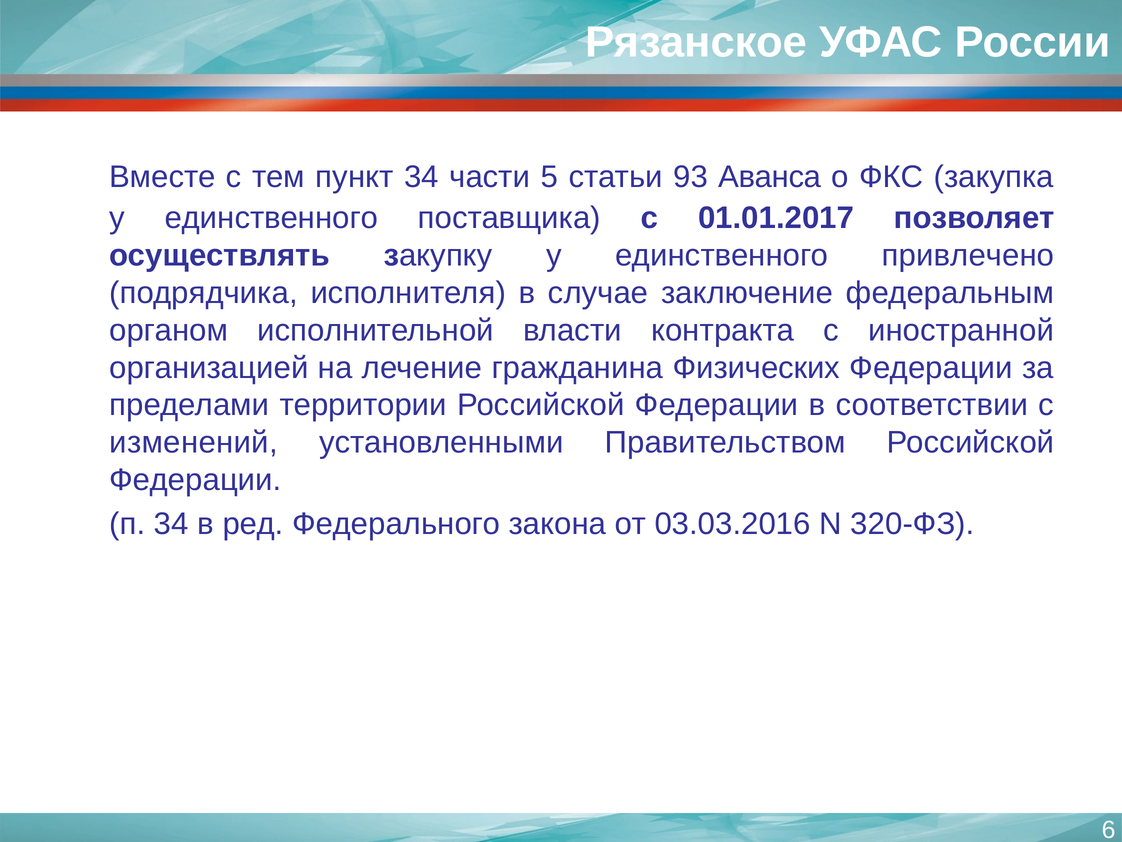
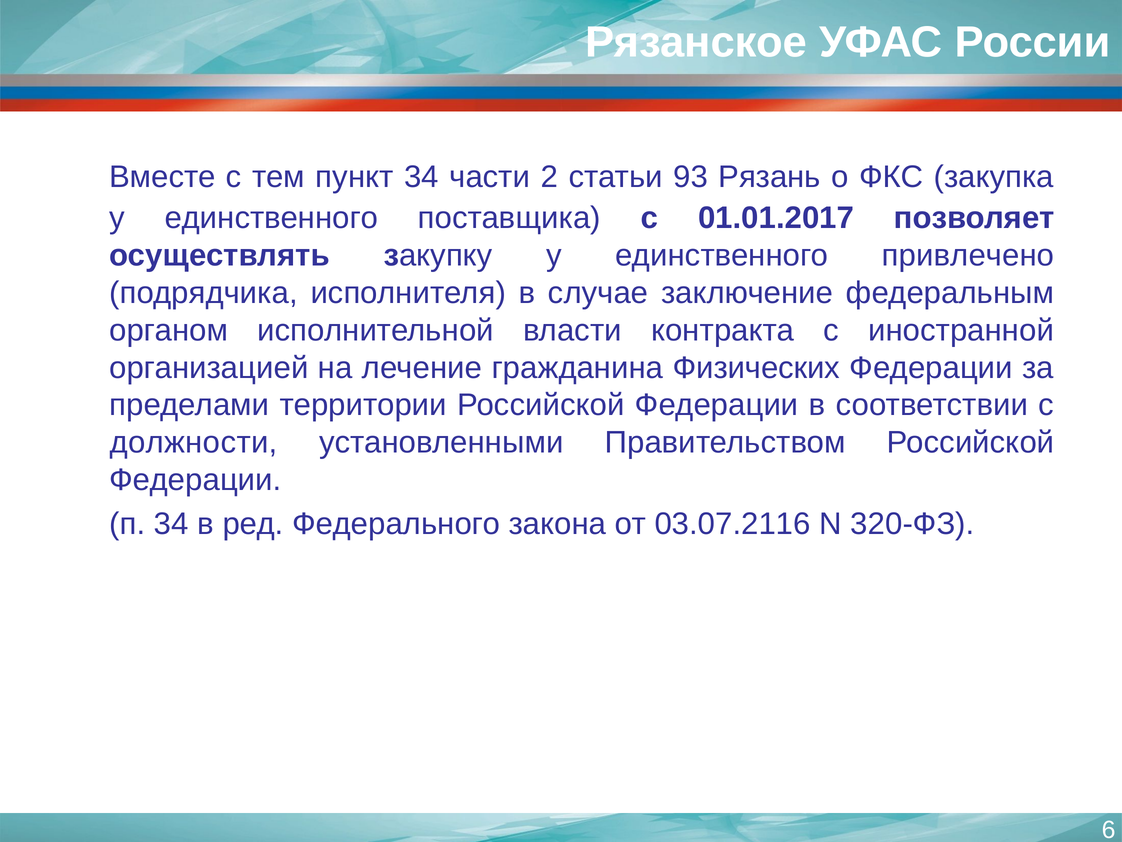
5: 5 -> 2 (549, 177)
Аванса: Аванса -> Рязань (770, 177)
изменений: изменений -> должности (194, 442)
03.03.2016: 03.03.2016 -> 03.07.2116 (733, 523)
